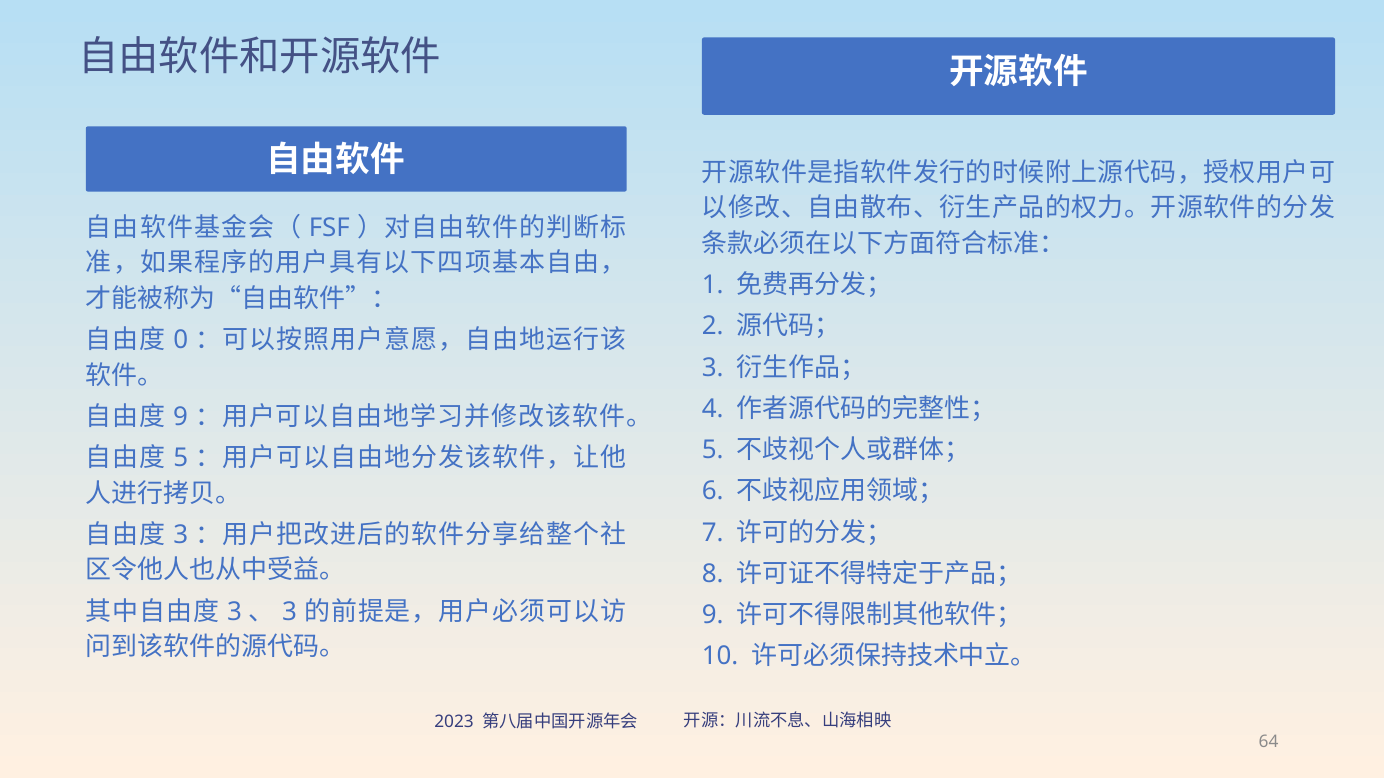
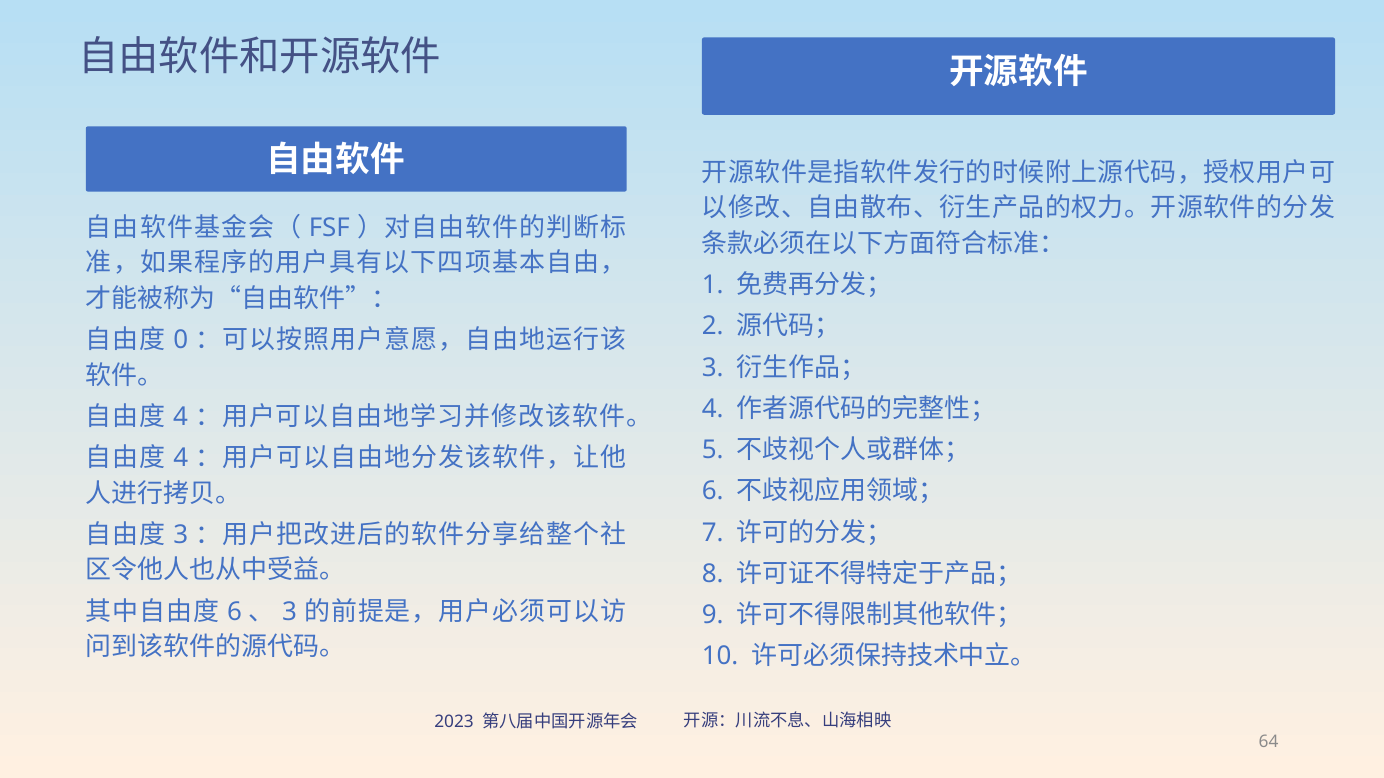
9: 9 -> 4 (181, 417)
5: 5 -> 4 (181, 458)
3: 3 -> 6 (234, 612)
